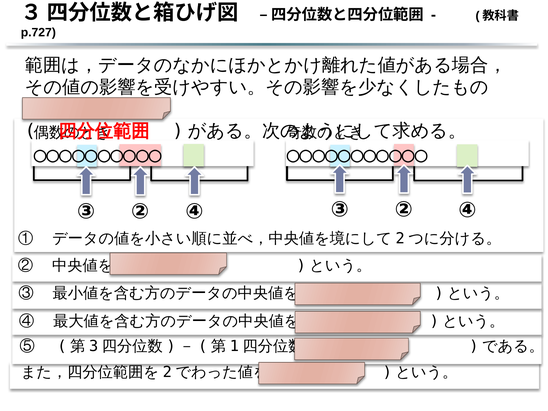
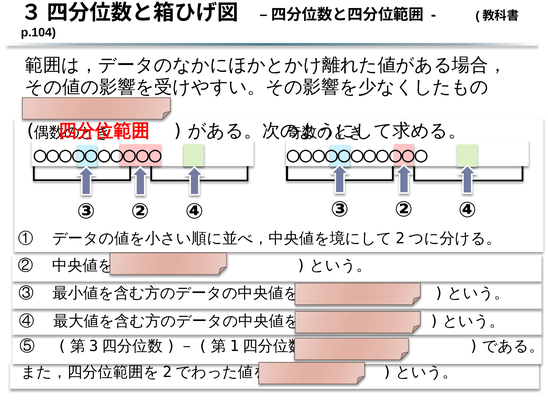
p.727: p.727 -> p.104 (38, 32)
